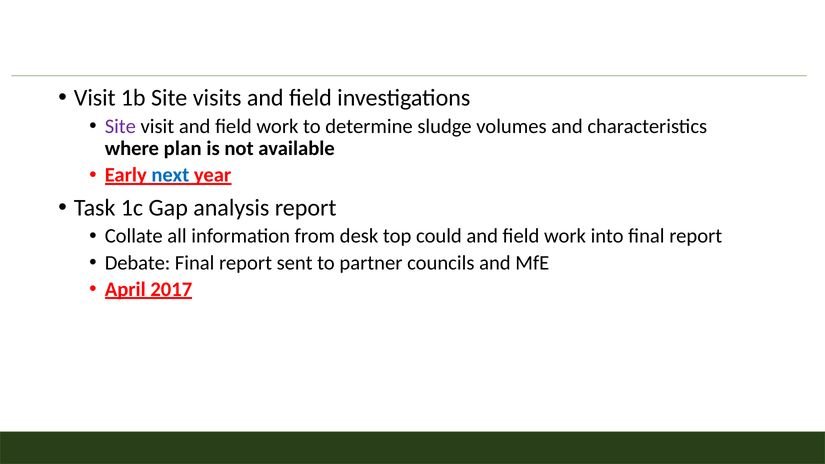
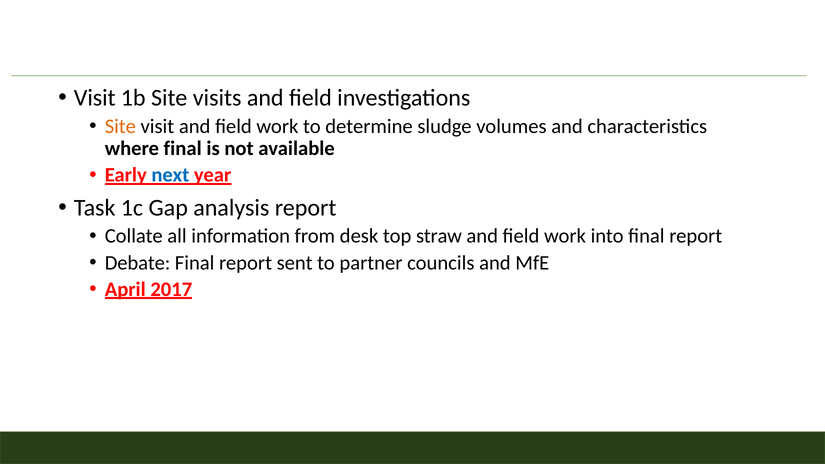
Site colour: purple -> orange (120, 126)
where plan: plan -> final (183, 149)
could: could -> straw (439, 236)
